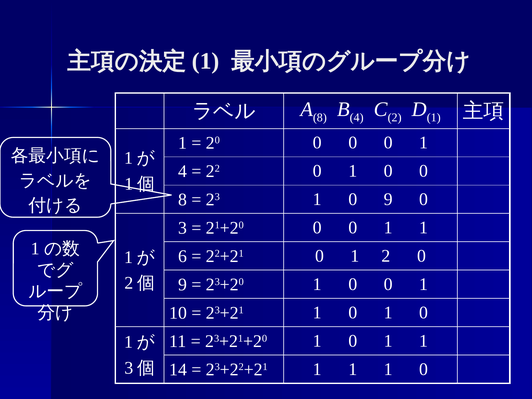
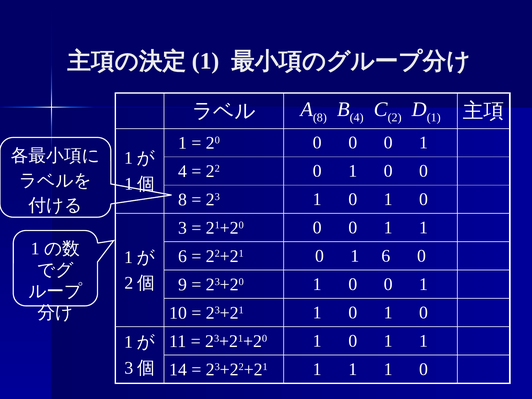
9: 9 -> 1 (388, 199)
1 2: 2 -> 6 (386, 256)
